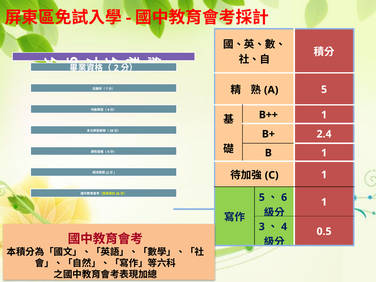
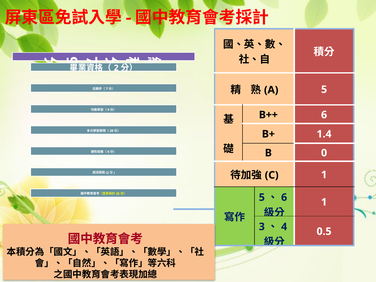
B++ 1: 1 -> 6 (324, 115)
2.4: 2.4 -> 1.4 (324, 134)
B 1: 1 -> 0 (324, 153)
